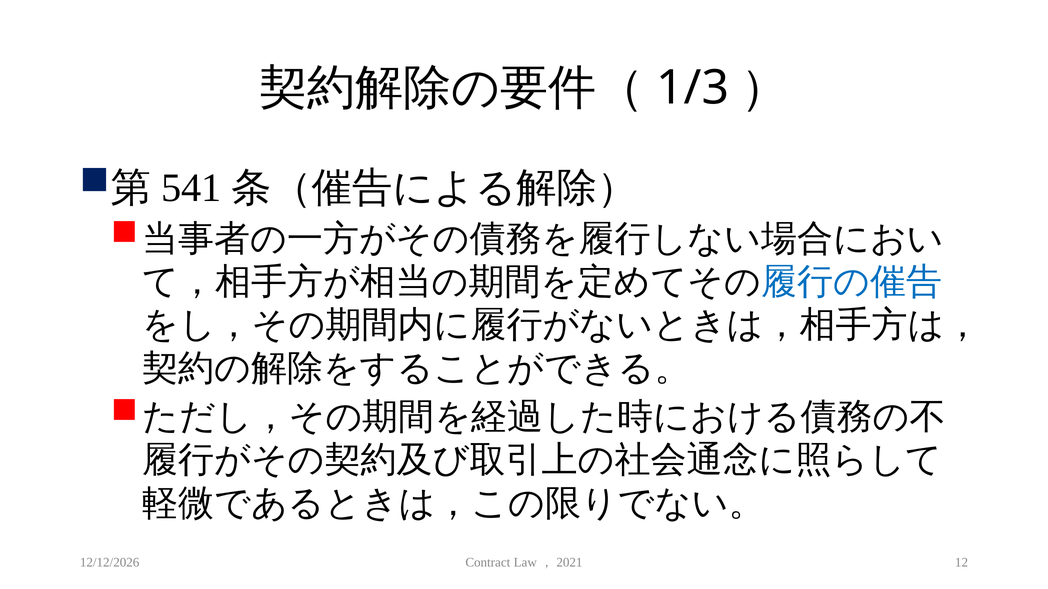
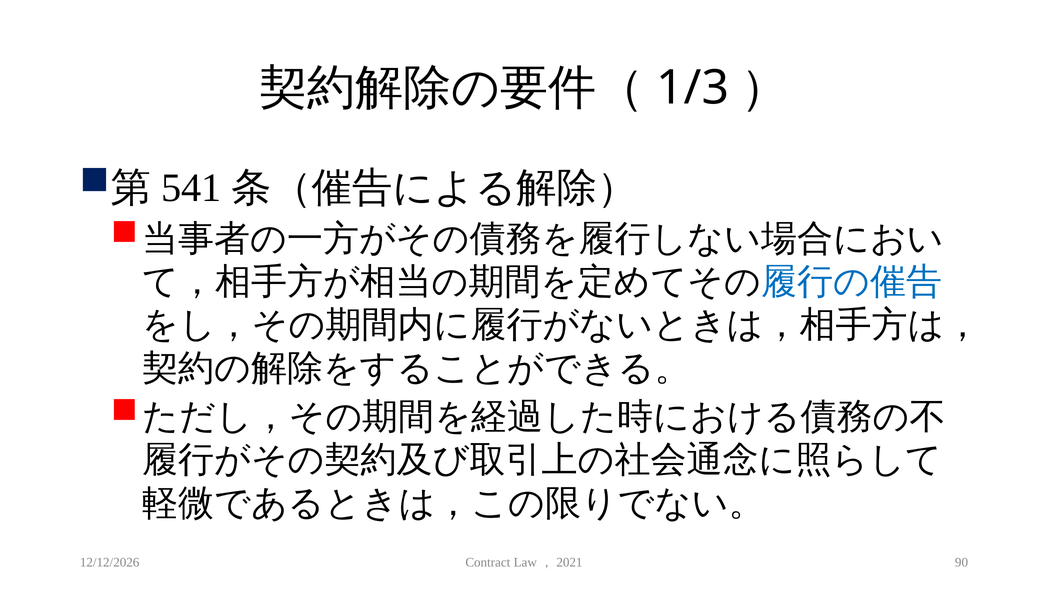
12: 12 -> 90 (962, 563)
